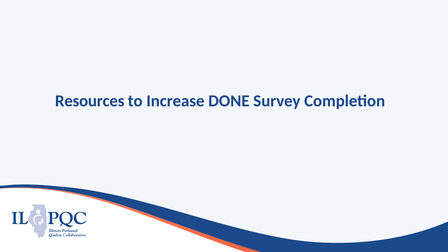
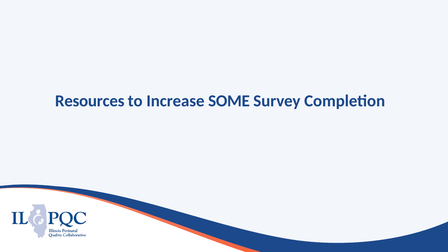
DONE: DONE -> SOME (229, 101)
